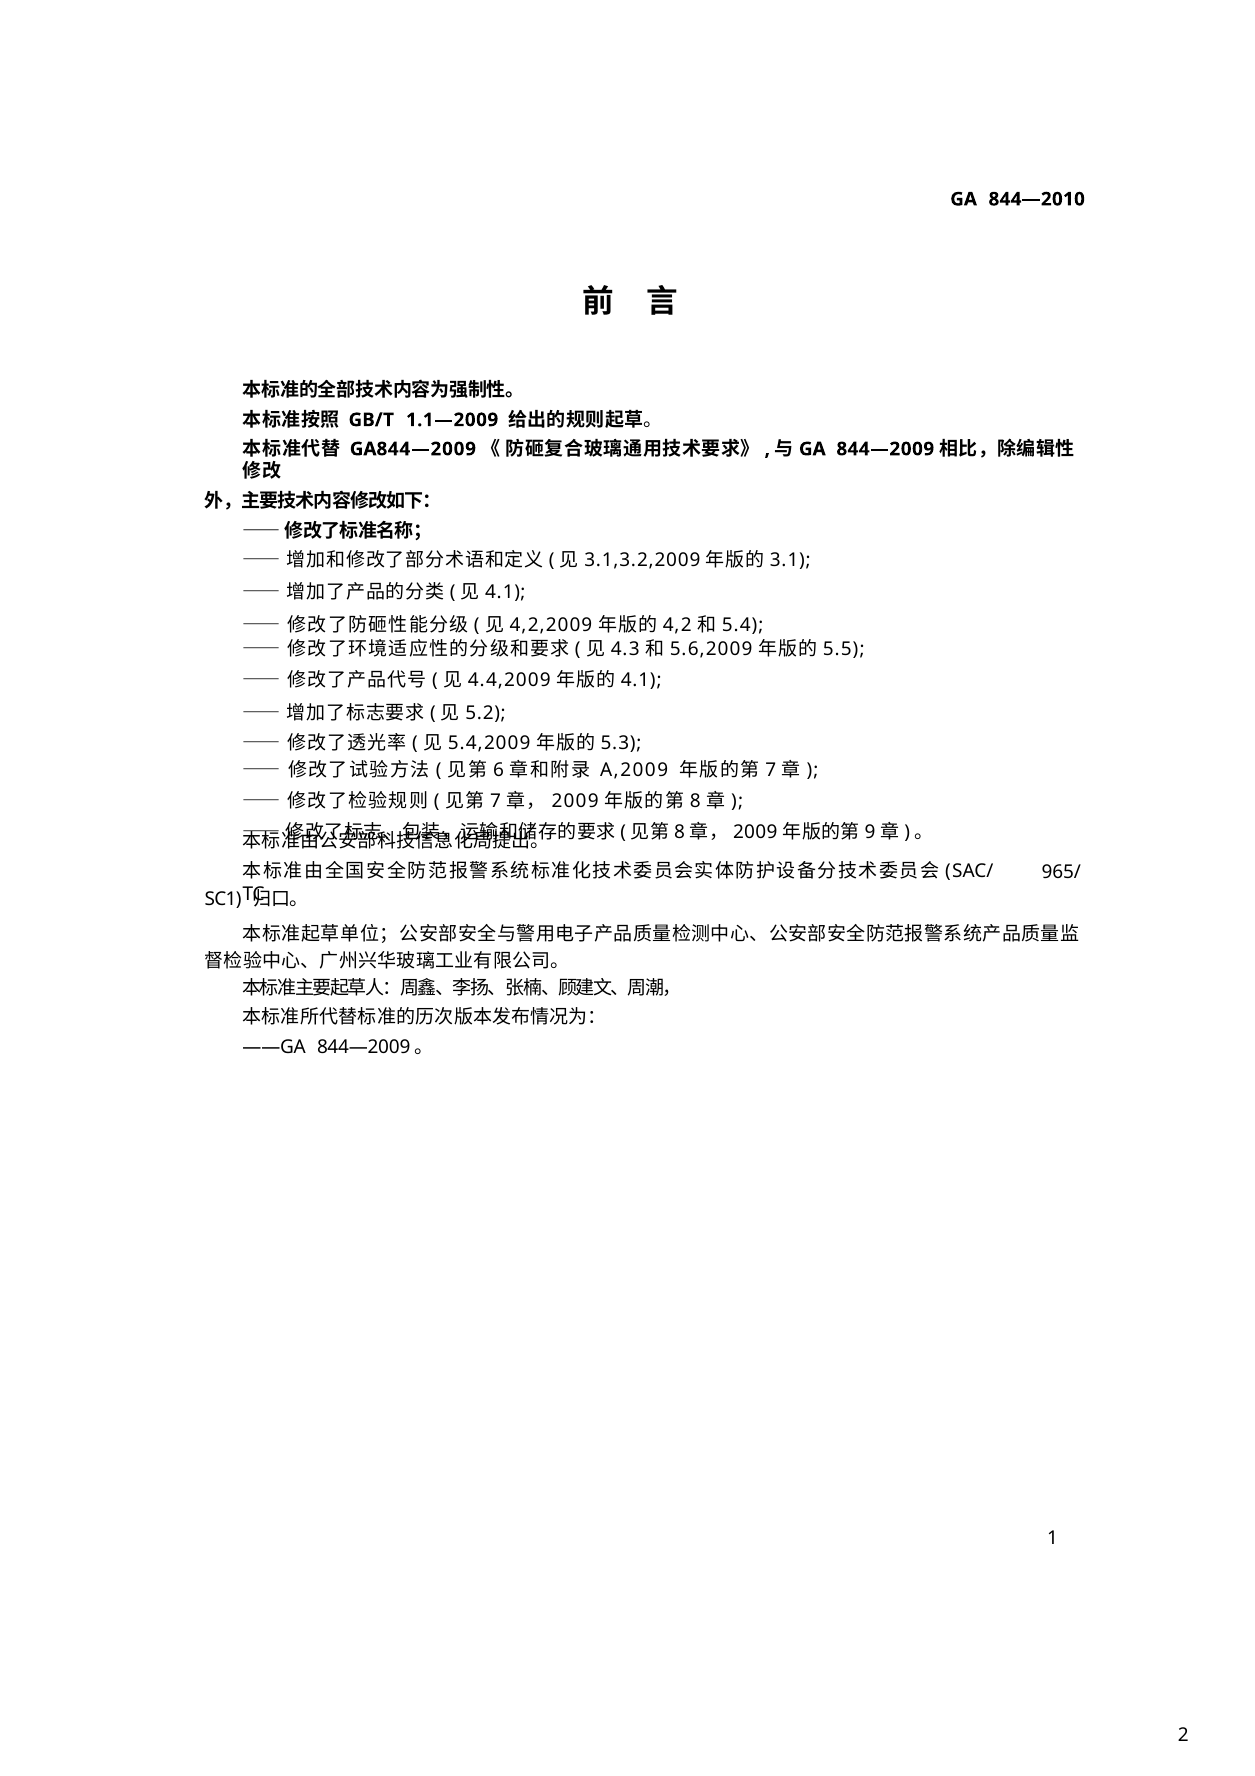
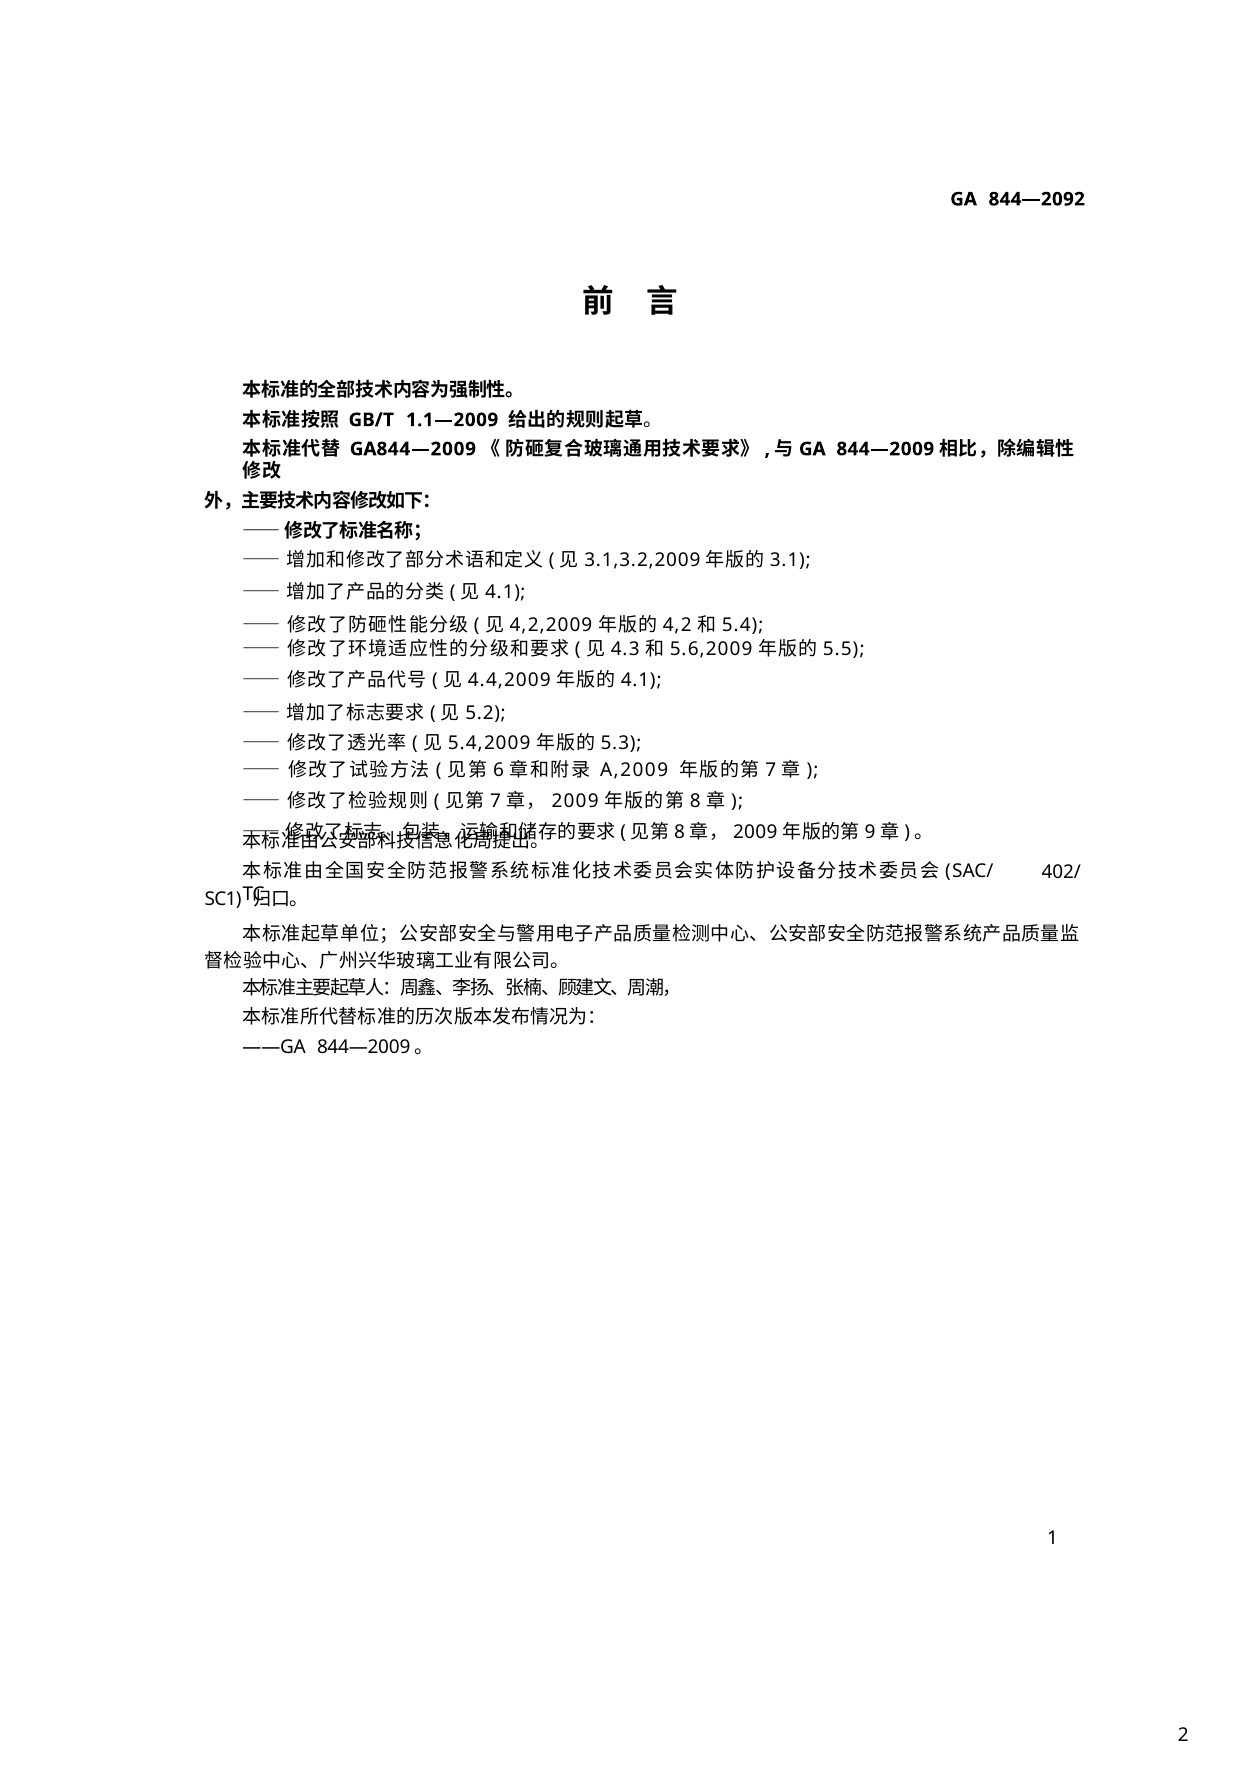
844—2010: 844—2010 -> 844—2092 (1037, 199)
965/: 965/ -> 402/ (1061, 873)
